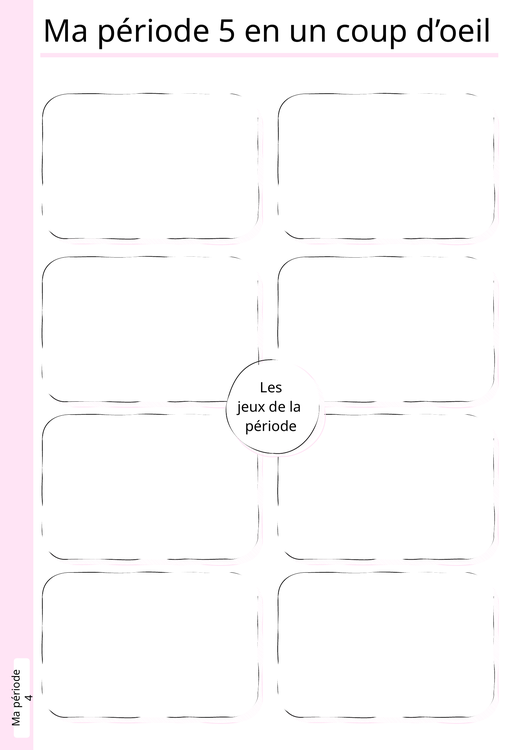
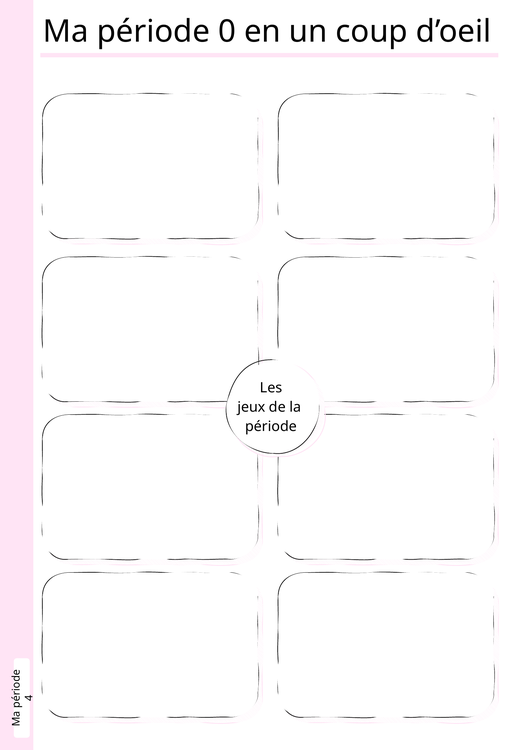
5: 5 -> 0 (227, 32)
